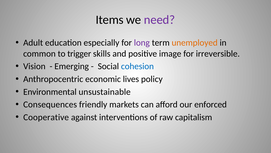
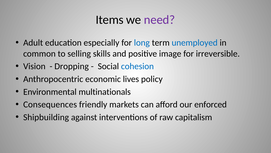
long colour: purple -> blue (142, 43)
unemployed colour: orange -> blue (195, 43)
trigger: trigger -> selling (79, 53)
Emerging: Emerging -> Dropping (72, 66)
unsustainable: unsustainable -> multinationals (105, 91)
Cooperative: Cooperative -> Shipbuilding (46, 117)
